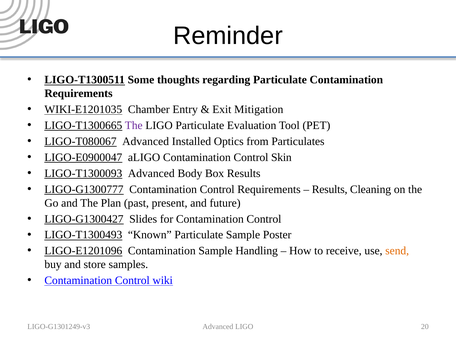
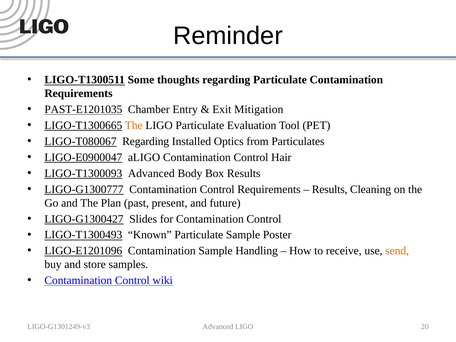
WIKI-E1201035: WIKI-E1201035 -> PAST-E1201035 (83, 109)
The colour: purple -> orange (134, 125)
LIGO-T080067 Advanced: Advanced -> Regarding (146, 141)
Skin: Skin -> Hair (281, 157)
